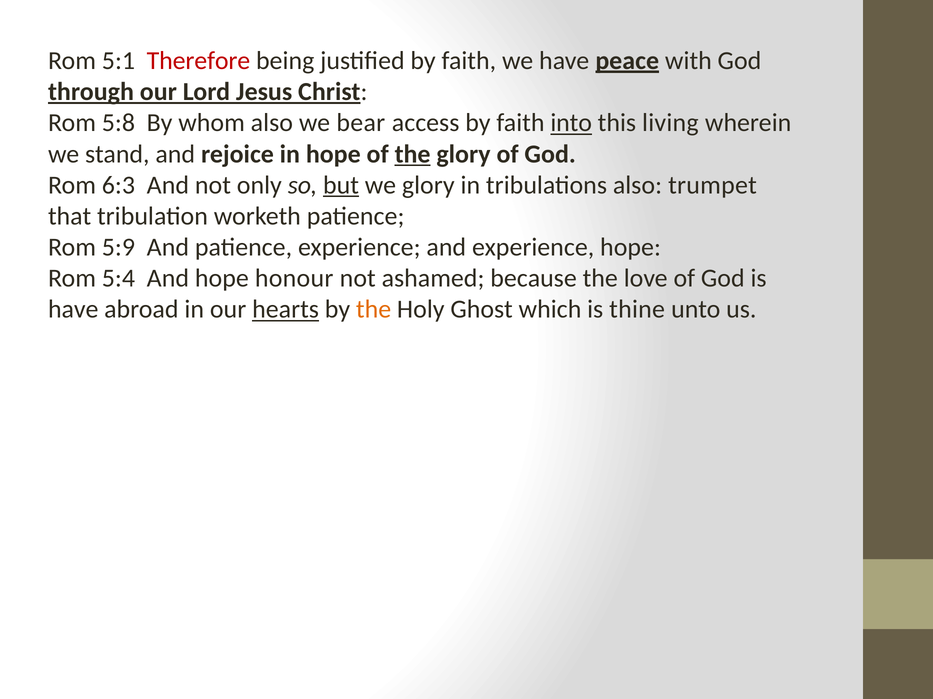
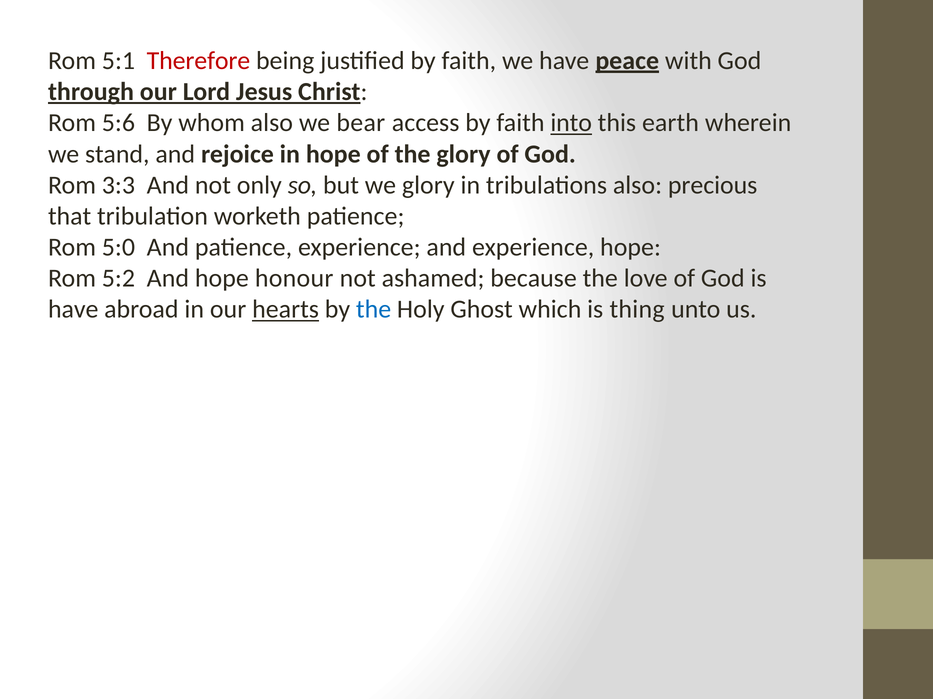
5:8: 5:8 -> 5:6 (118, 123)
living: living -> earth (670, 123)
the underline: present -> none (413, 154)
6:3: 6:3 -> 3:3 (118, 185)
but underline: present -> none (341, 185)
trumpet: trumpet -> precious (713, 185)
5:9: 5:9 -> 5:0 (118, 248)
5:4: 5:4 -> 5:2 (118, 279)
the colour: orange -> blue (374, 310)
thine: thine -> thing (637, 310)
